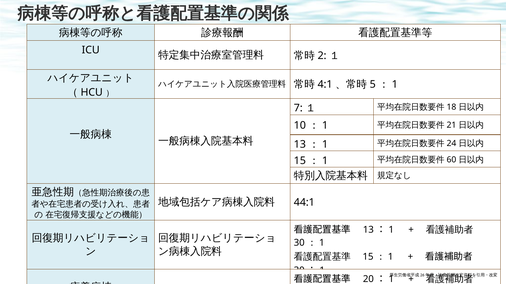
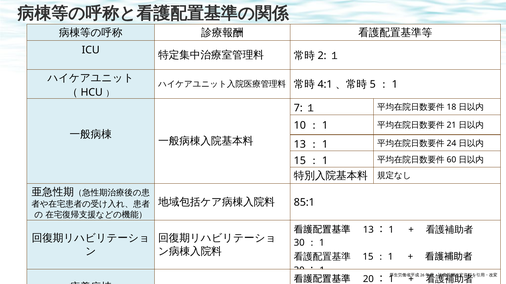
44:1: 44:1 -> 85:1 (304, 203)
